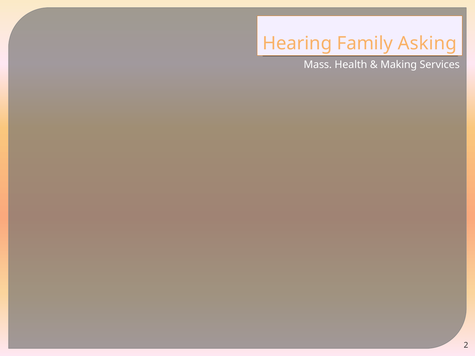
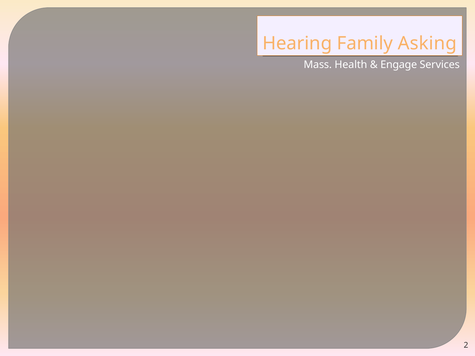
Making: Making -> Engage (399, 65)
